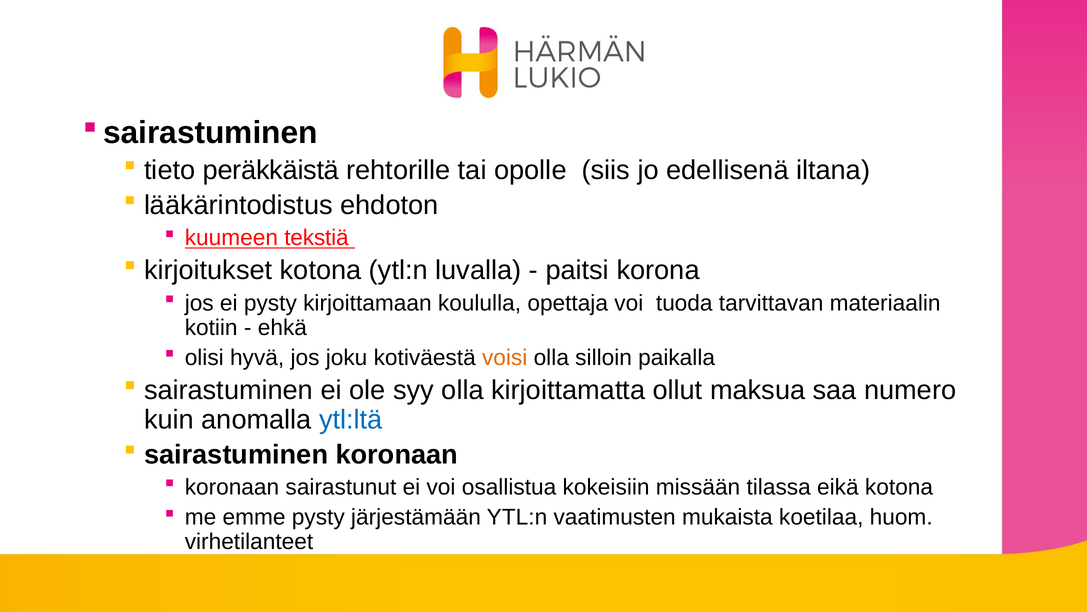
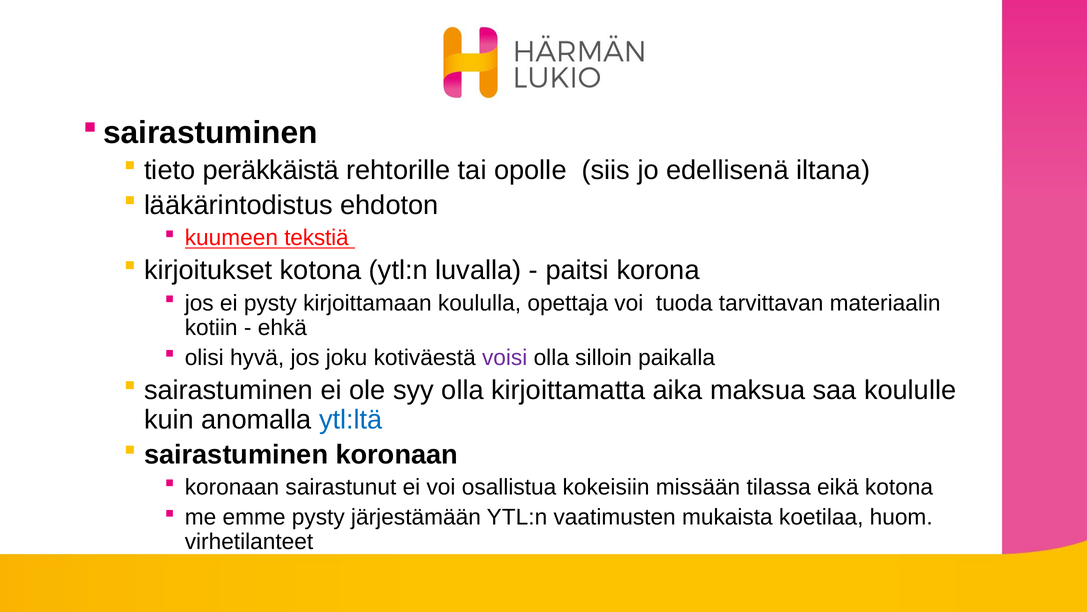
voisi colour: orange -> purple (505, 357)
ollut: ollut -> aika (678, 390)
numero: numero -> koululle (910, 390)
